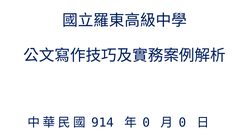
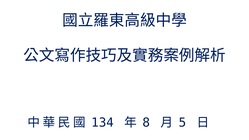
914: 914 -> 134 (103, 123)
0: 0 -> 8 (146, 123)
0: 0 -> 5 (182, 123)
